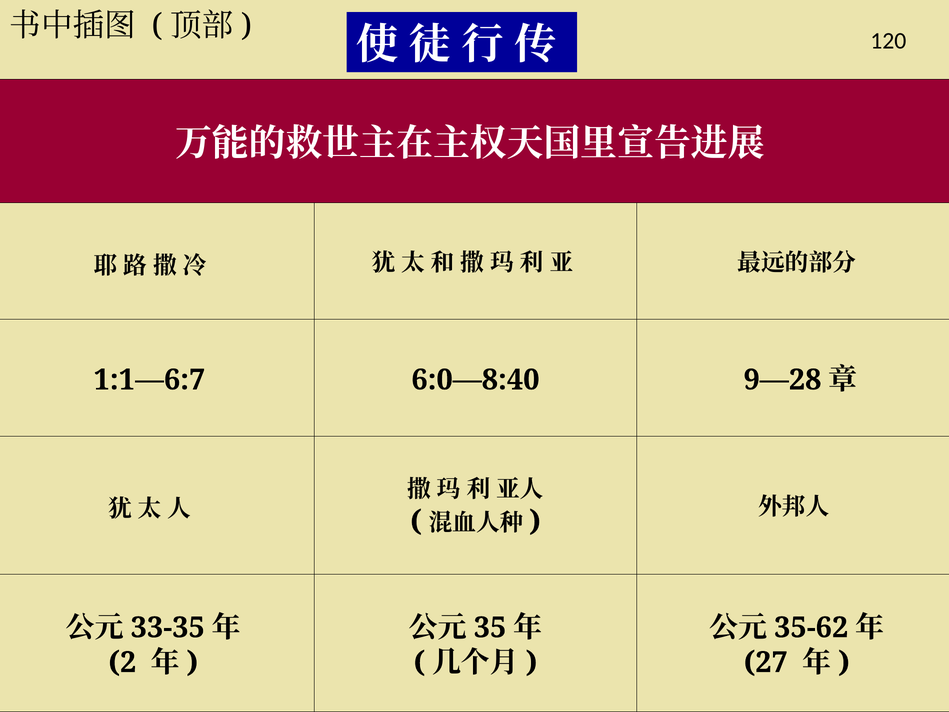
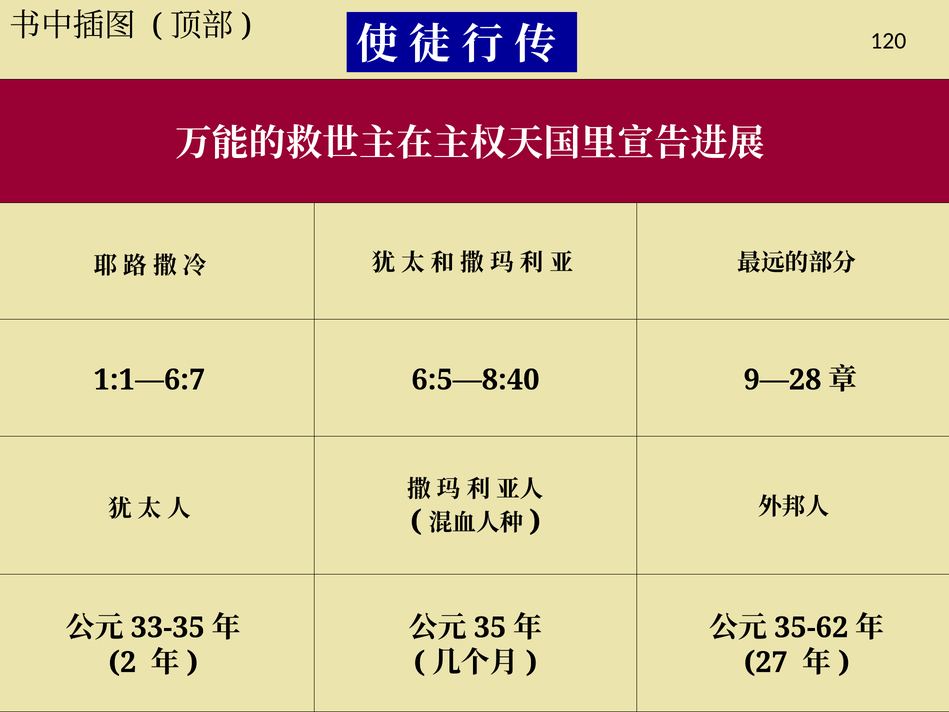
6:0—8:40: 6:0—8:40 -> 6:5—8:40 (475, 380)
